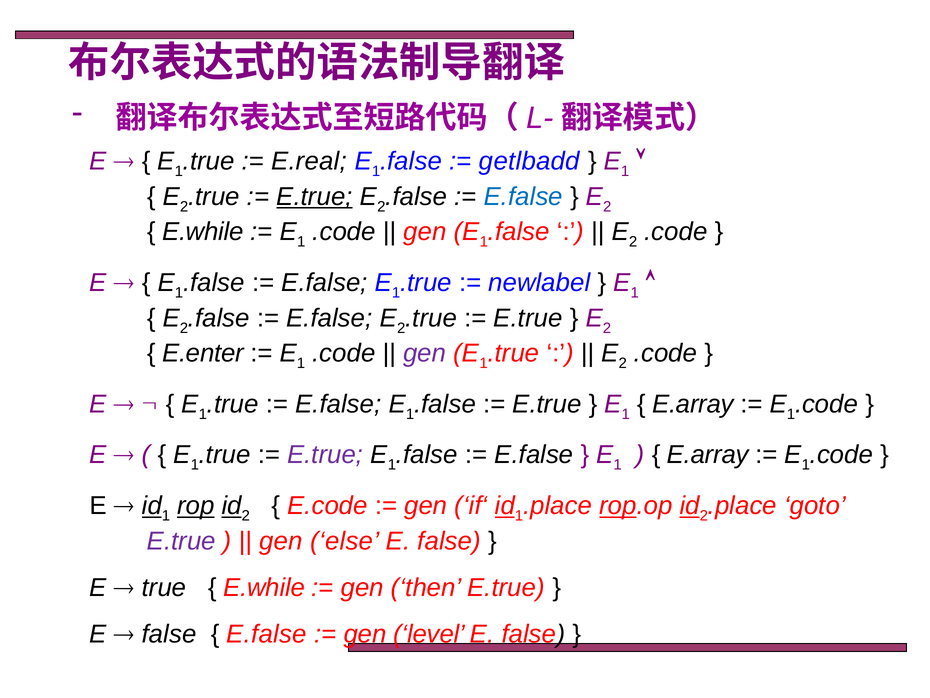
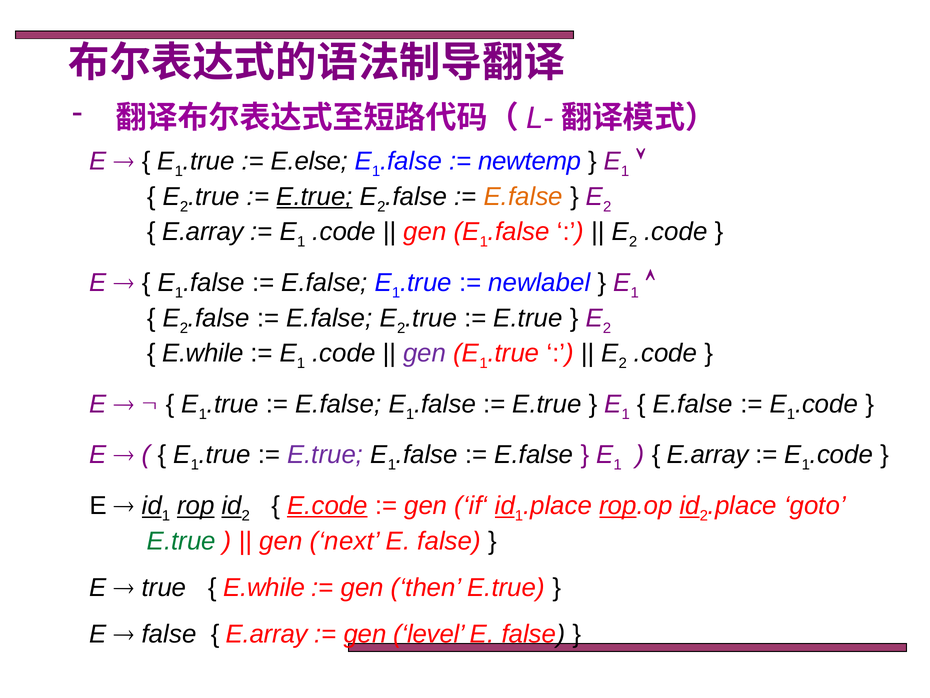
E.real: E.real -> E.else (309, 161)
getlbadd: getlbadd -> newtemp (530, 161)
E.false colour: blue -> orange (523, 196)
E.while: E.while -> E.array (203, 232)
E.enter: E.enter -> E.while (203, 353)
E.array: E.array -> E.false (693, 404)
E.code underline: none -> present (327, 505)
E.true colour: purple -> green (181, 541)
else: else -> next (345, 541)
E.false: E.false -> E.array (267, 634)
